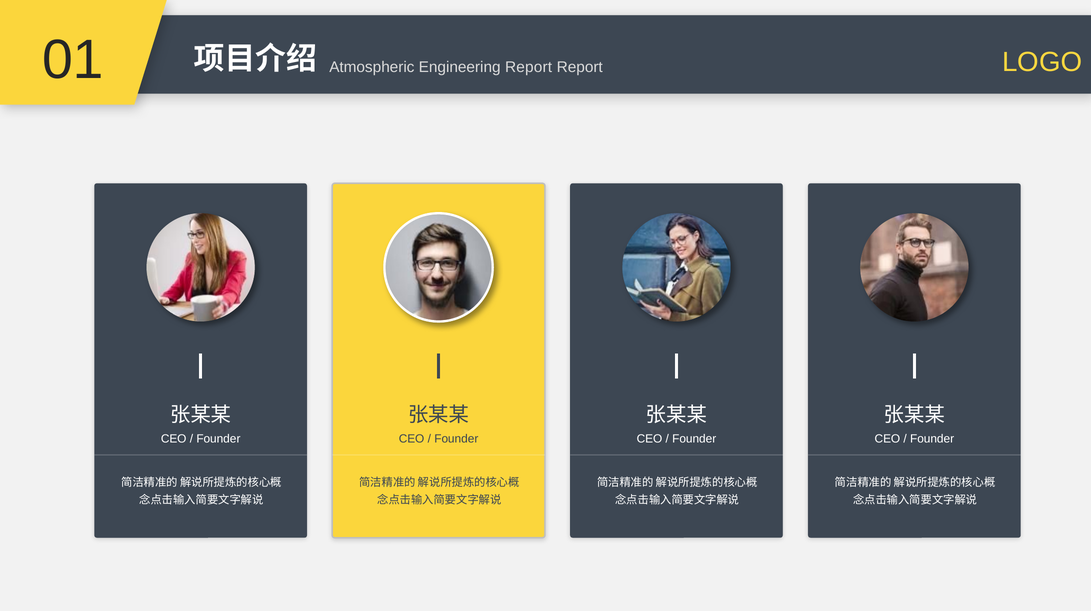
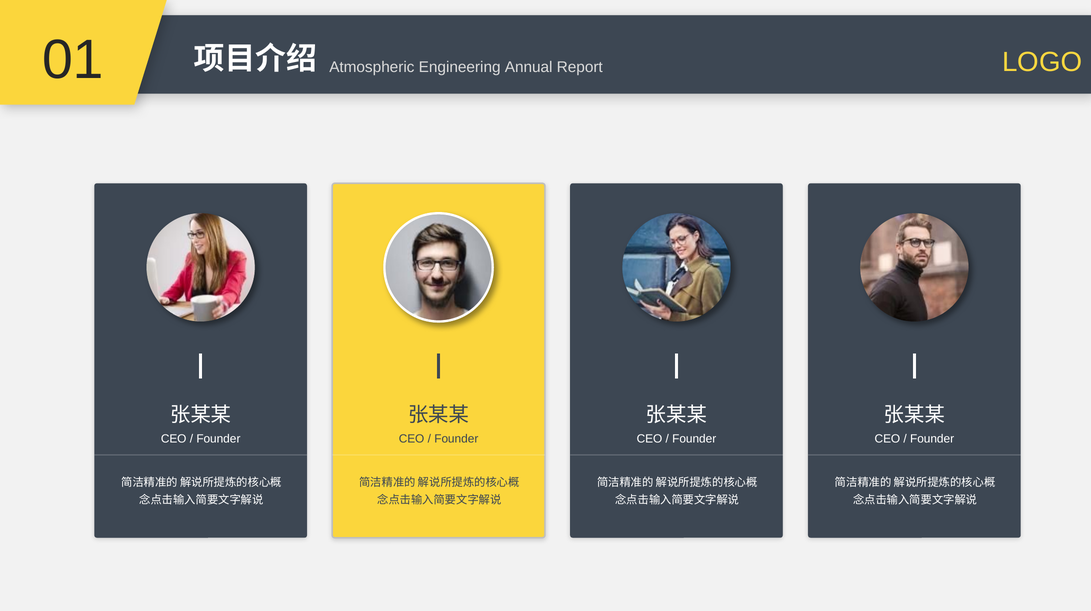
Engineering Report: Report -> Annual (529, 67)
